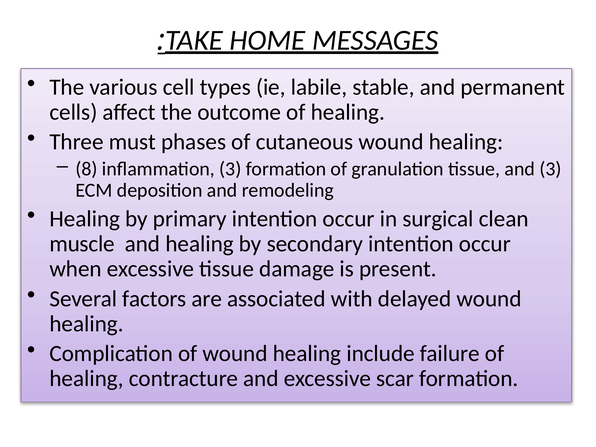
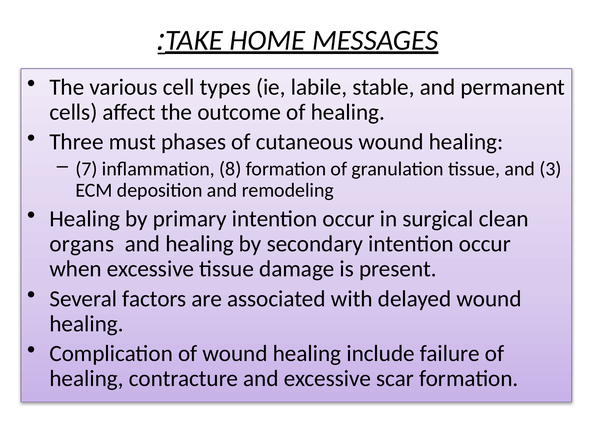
8: 8 -> 7 (87, 169)
inflammation 3: 3 -> 8 (230, 169)
muscle: muscle -> organs (82, 244)
